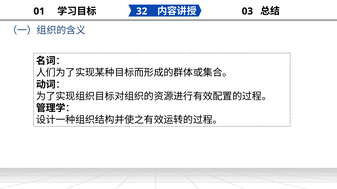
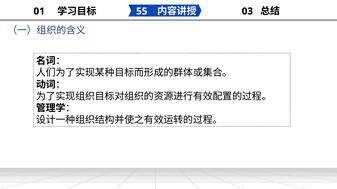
32: 32 -> 55 (142, 11)
